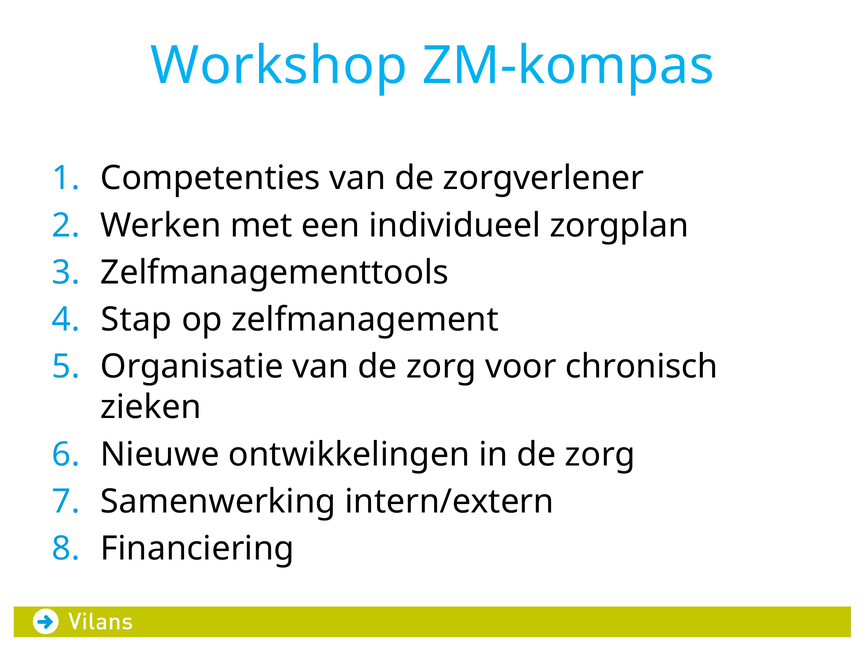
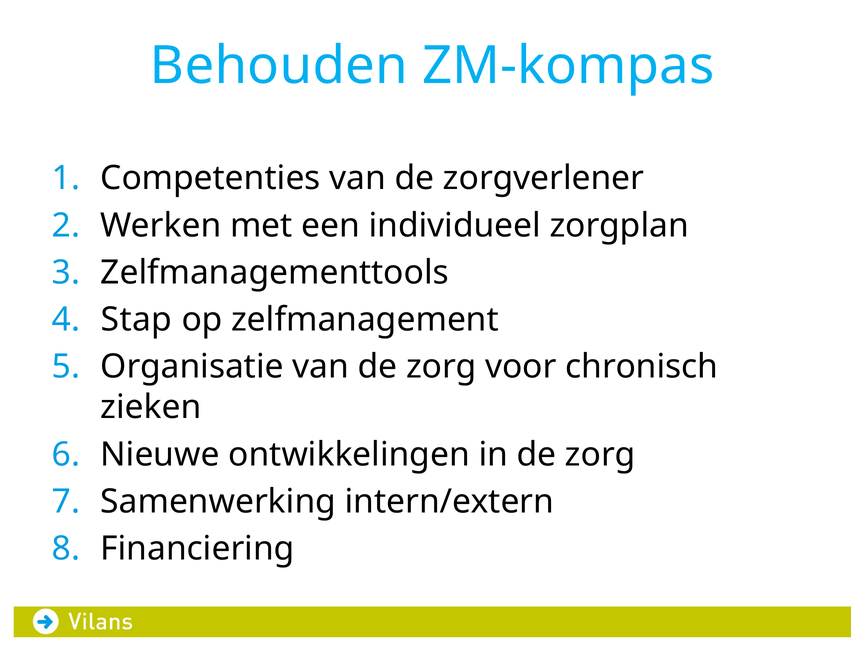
Workshop: Workshop -> Behouden (279, 66)
